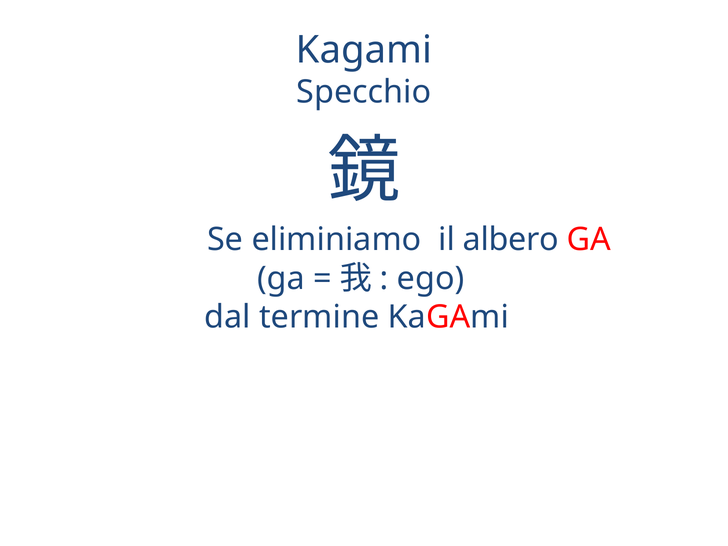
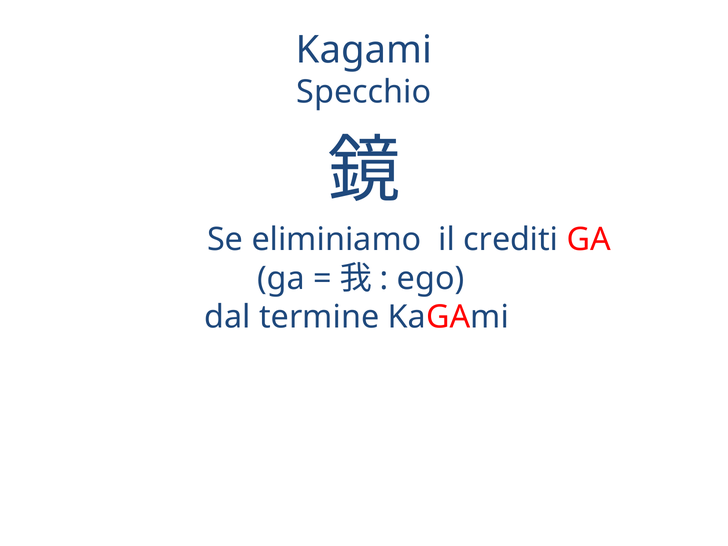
albero: albero -> crediti (511, 240)
